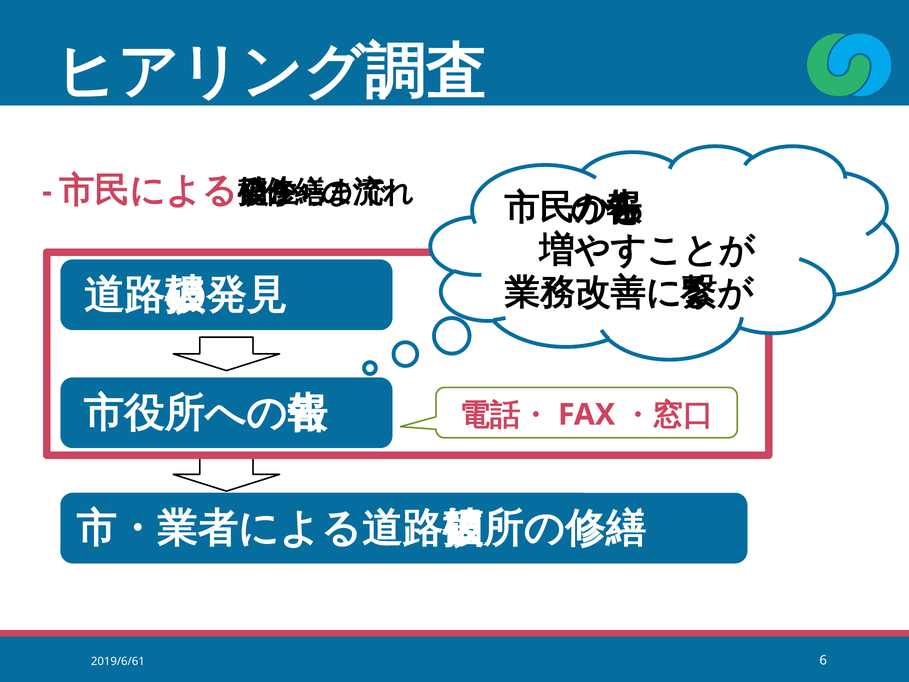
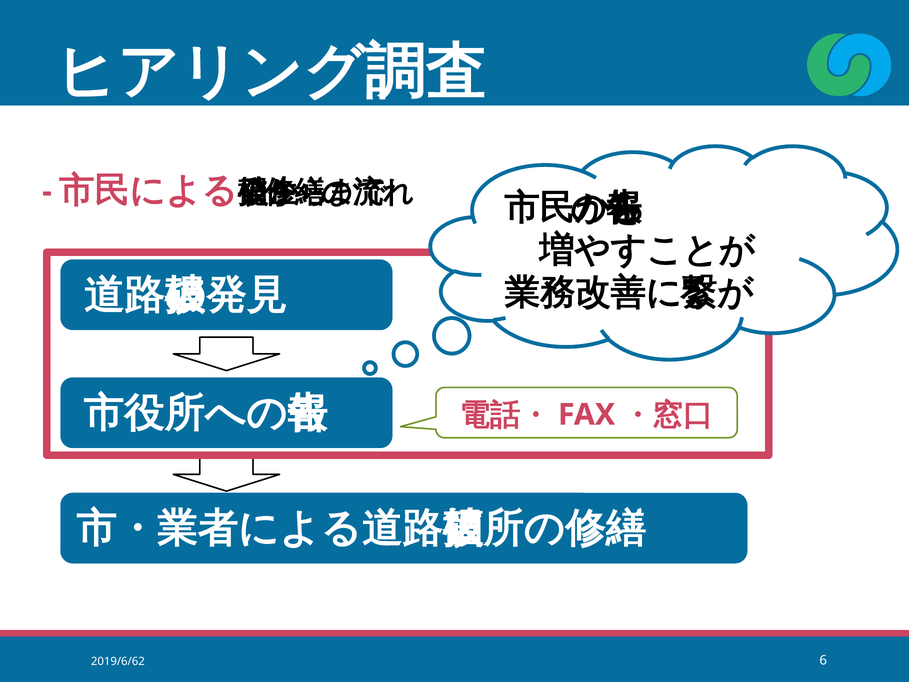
2019/6/61: 2019/6/61 -> 2019/6/62 (118, 661)
